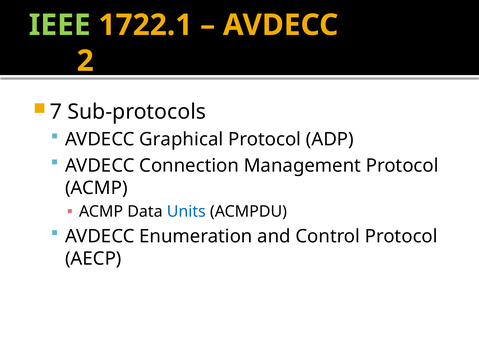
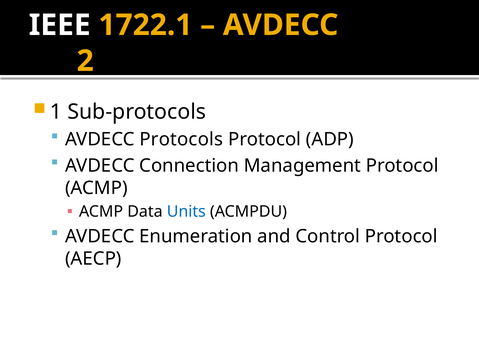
IEEE colour: light green -> white (60, 25)
7: 7 -> 1 (56, 112)
Graphical: Graphical -> Protocols (181, 140)
